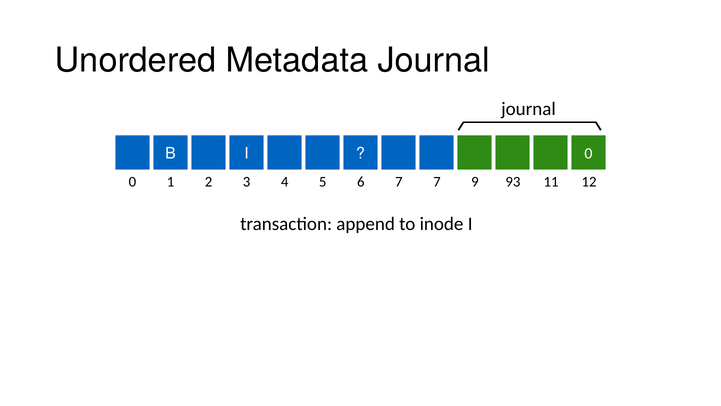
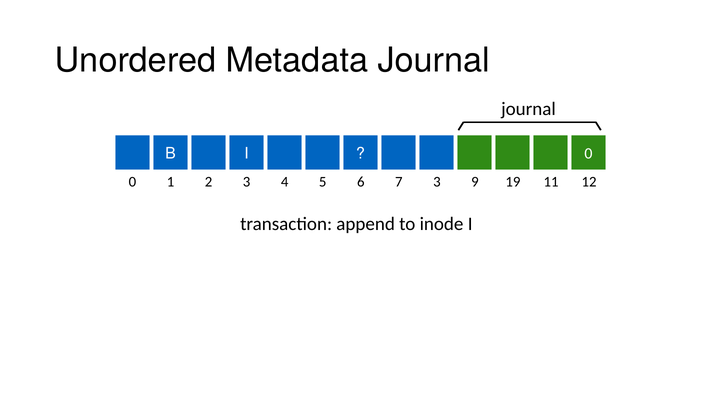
7 7: 7 -> 3 (437, 182)
93: 93 -> 19 (513, 182)
